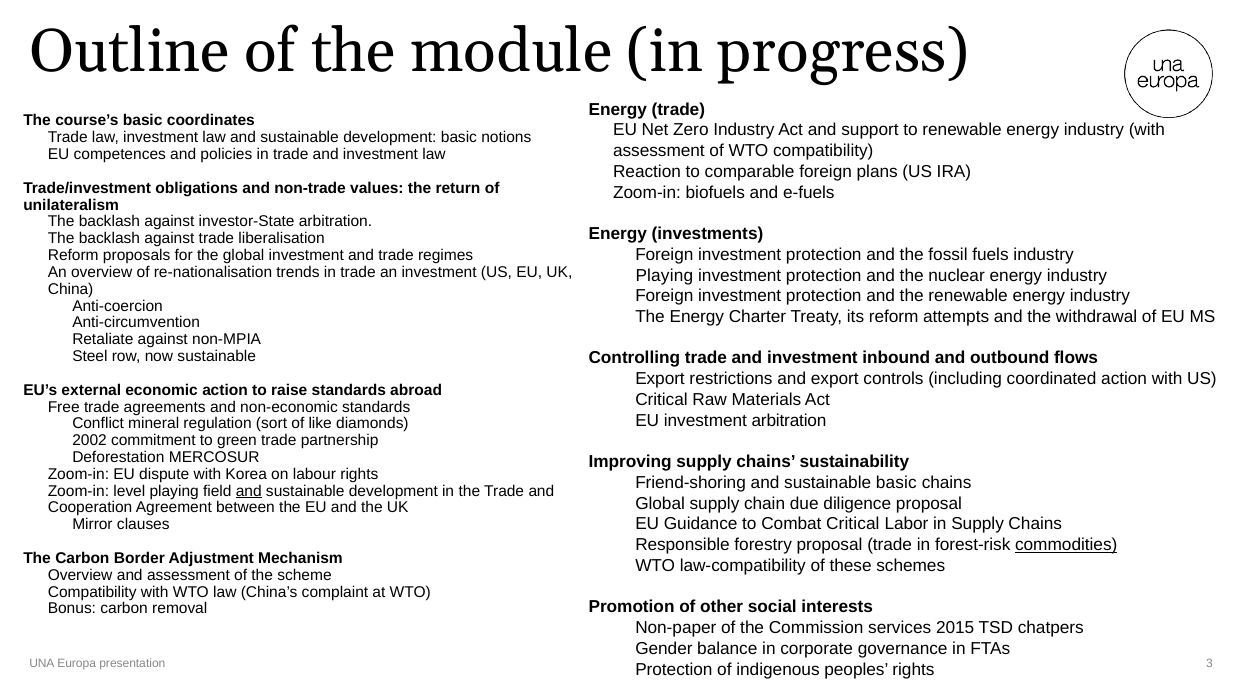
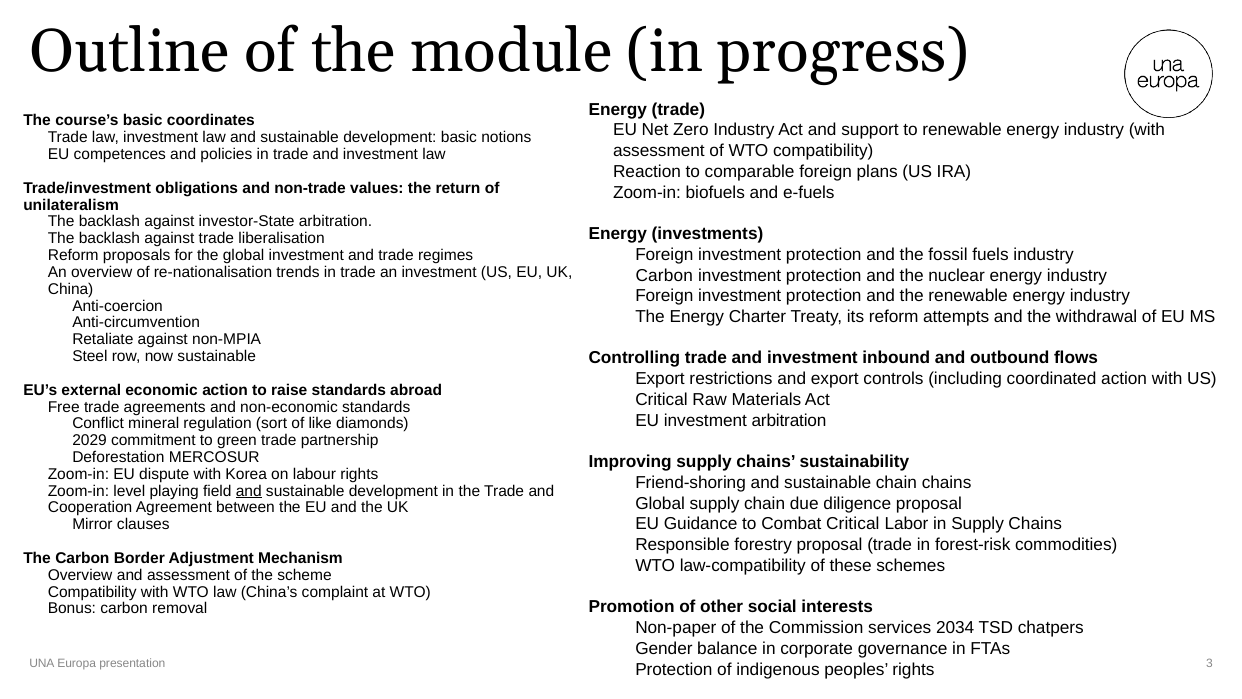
Playing: Playing -> Carbon (664, 275)
2002: 2002 -> 2029 (90, 440)
sustainable basic: basic -> chain (896, 482)
commodities underline: present -> none (1066, 545)
2015: 2015 -> 2034 (955, 628)
